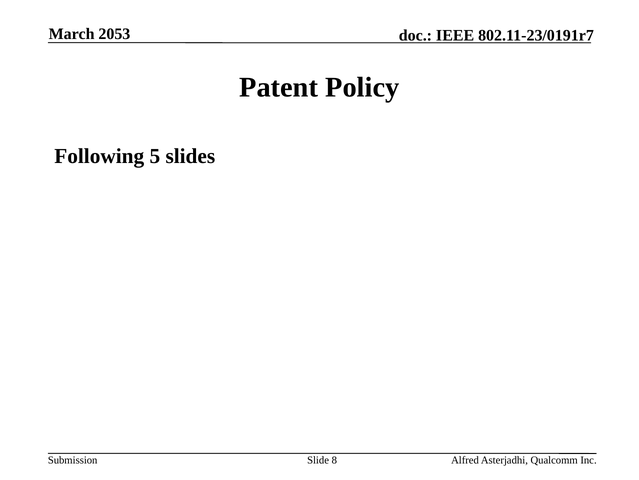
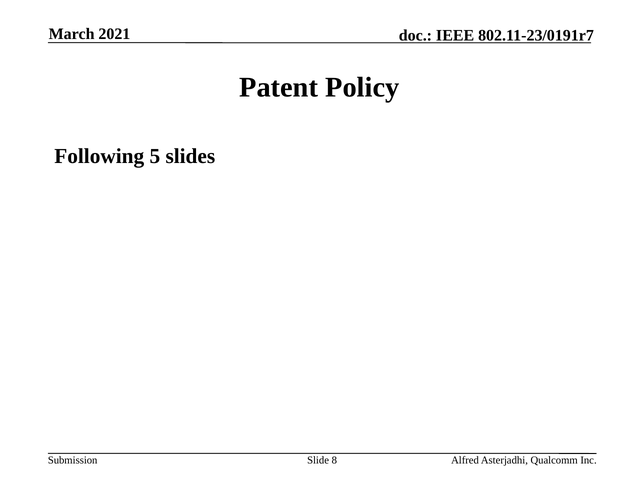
2053: 2053 -> 2021 (114, 34)
